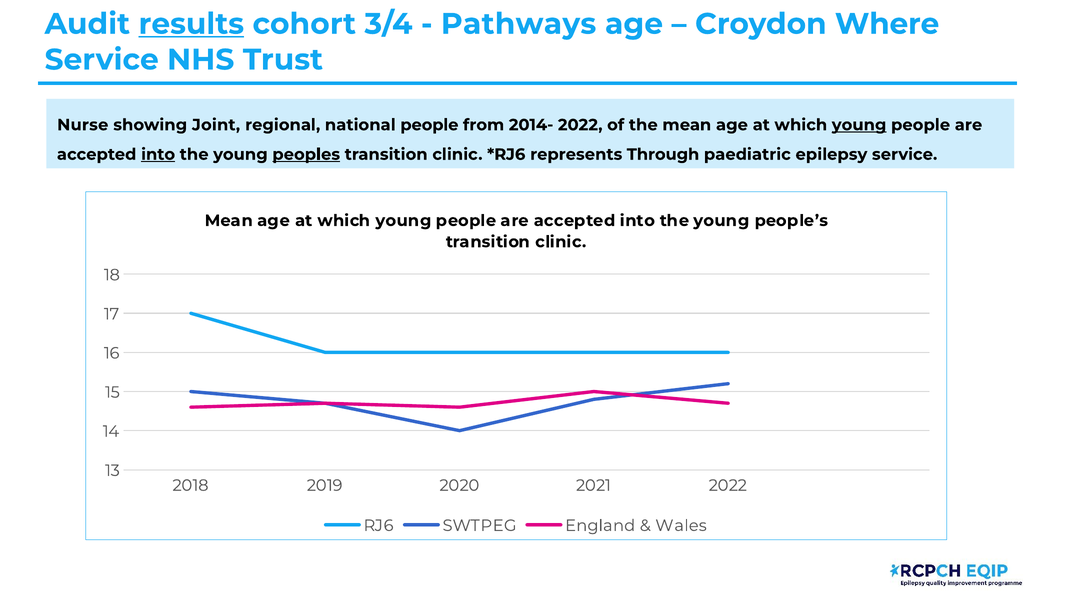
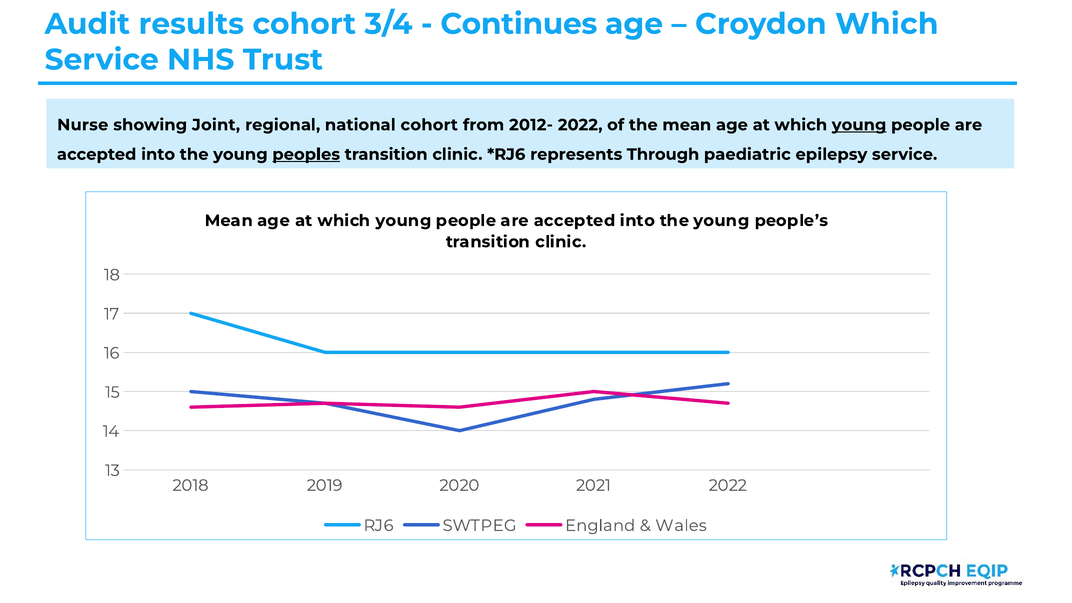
results underline: present -> none (191, 24)
Pathways: Pathways -> Continues (519, 24)
Croydon Where: Where -> Which (887, 24)
national people: people -> cohort (429, 125)
2014-: 2014- -> 2012- (531, 125)
into underline: present -> none (158, 154)
